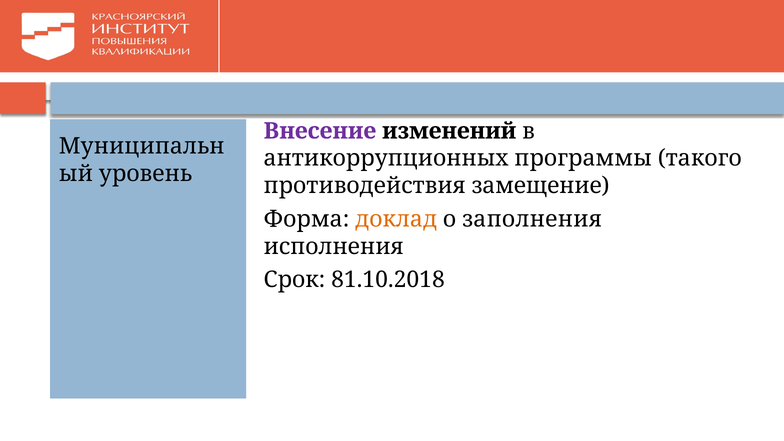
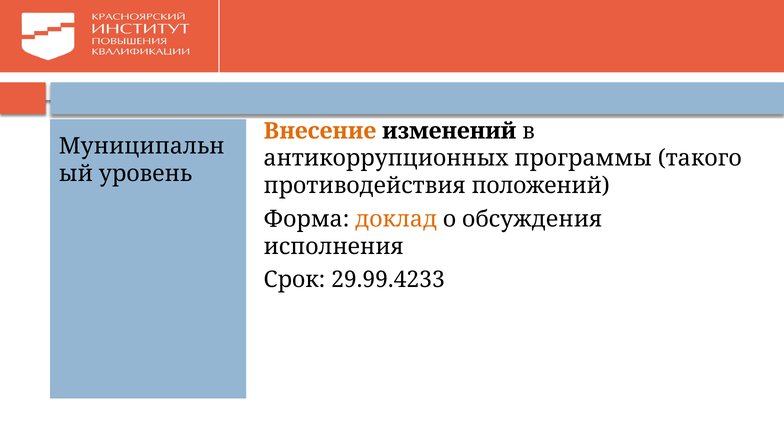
Внесение colour: purple -> orange (320, 131)
замещение: замещение -> положений (541, 186)
заполнения: заполнения -> обсуждения (532, 219)
81.10.2018: 81.10.2018 -> 29.99.4233 (388, 280)
